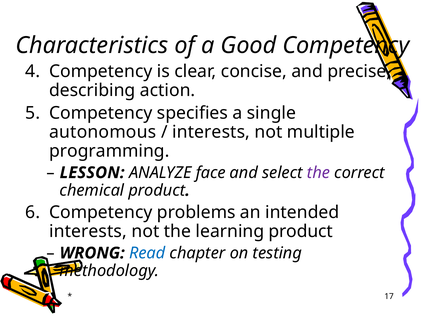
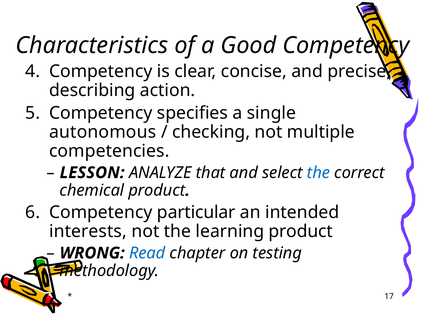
interests: interests -> checking (211, 132)
programming: programming -> competencies (109, 151)
face: face -> that (211, 172)
the colour: purple -> blue (318, 172)
problems: problems -> particular (196, 212)
